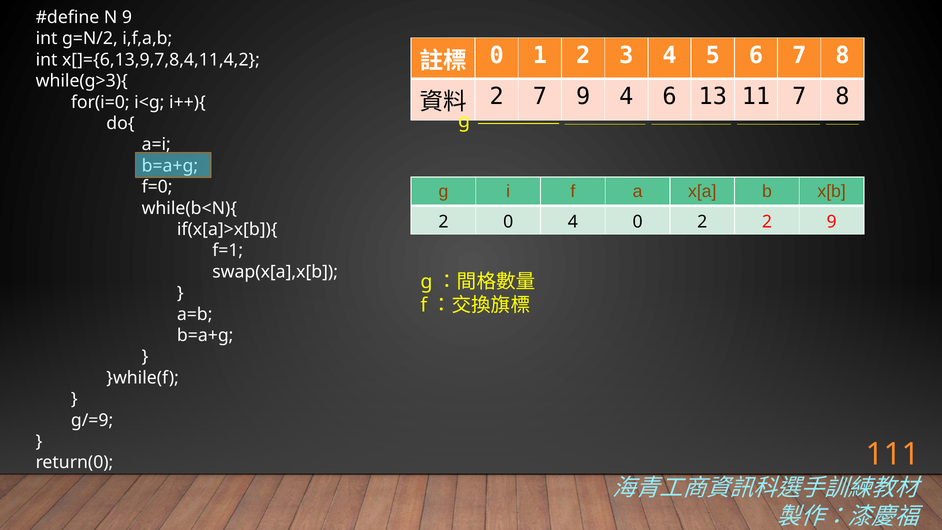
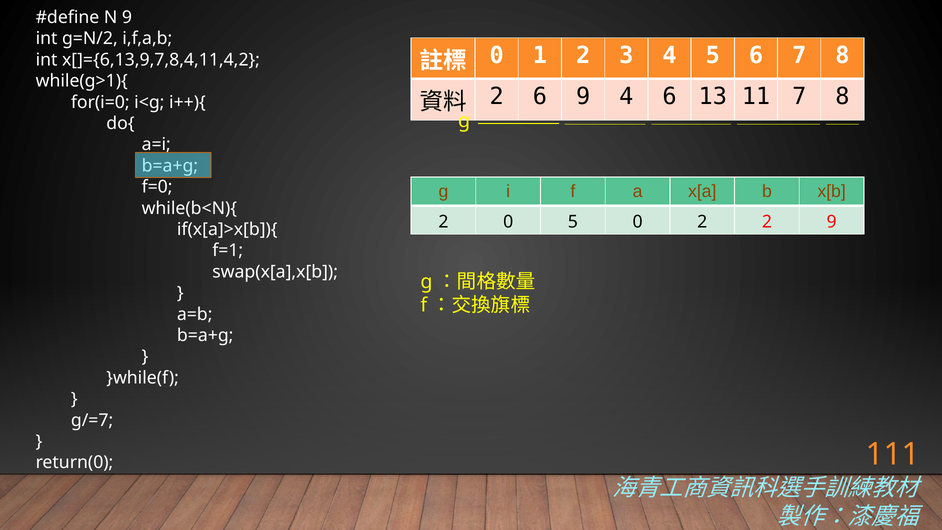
while(g>3){: while(g>3){ -> while(g>1){ (82, 81)
2 7: 7 -> 6 (540, 97)
0 4: 4 -> 5 (573, 222)
g/=9: g/=9 -> g/=7 (92, 420)
